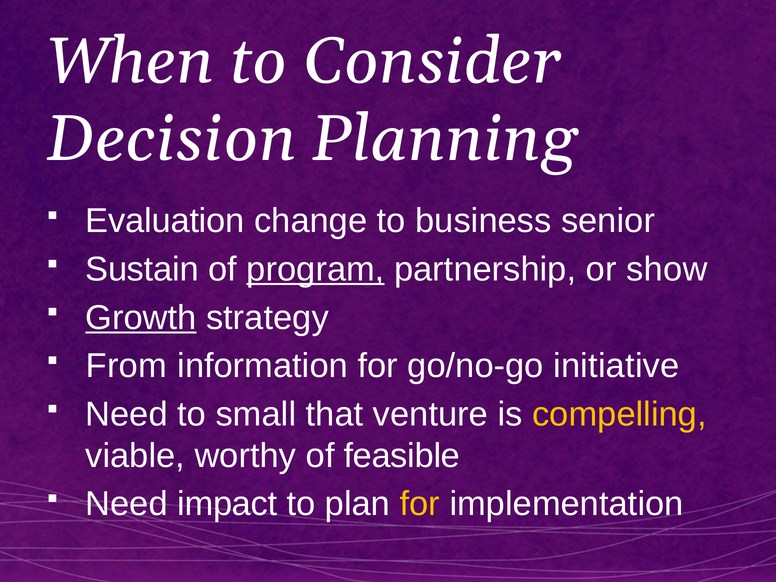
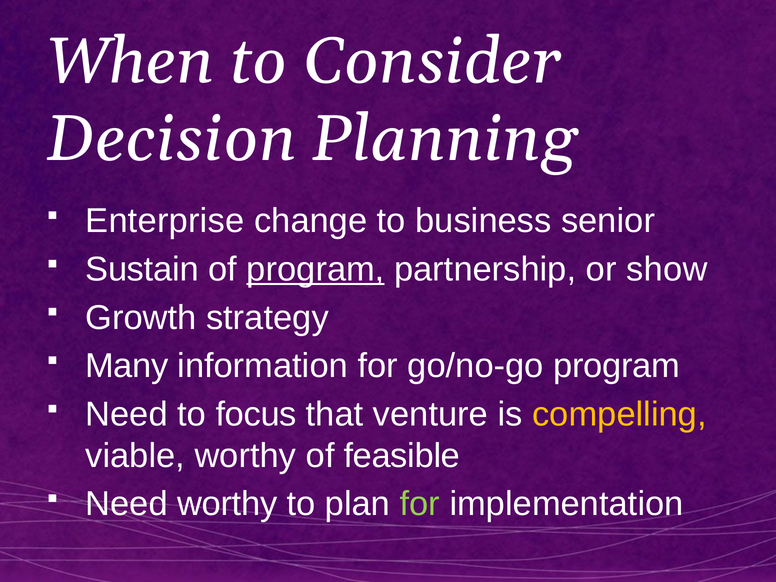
Evaluation: Evaluation -> Enterprise (165, 221)
Growth underline: present -> none (141, 318)
From: From -> Many (127, 366)
go/no-go initiative: initiative -> program (617, 366)
small: small -> focus (256, 414)
Need impact: impact -> worthy (227, 504)
for colour: yellow -> light green (420, 504)
